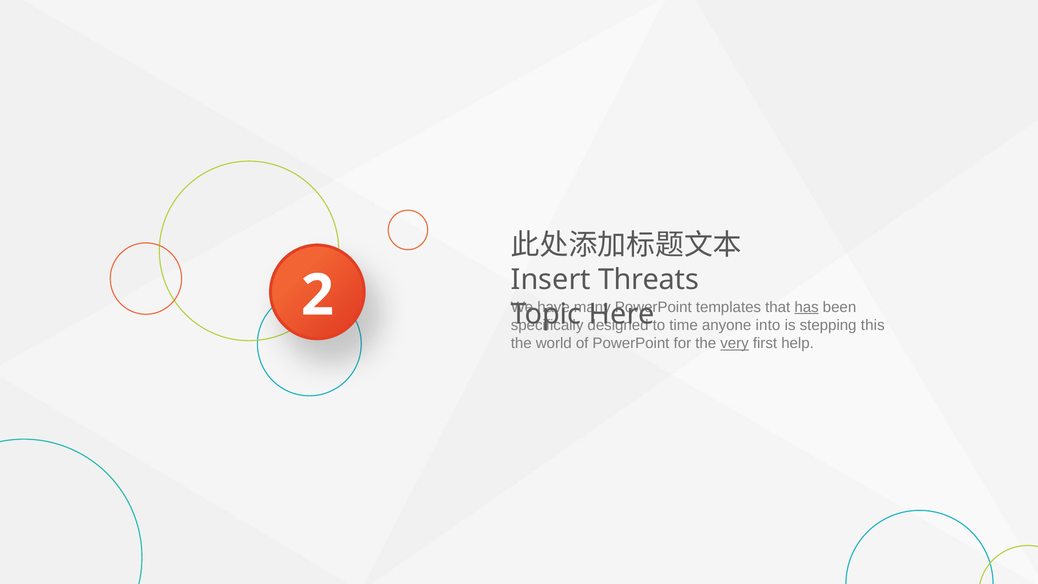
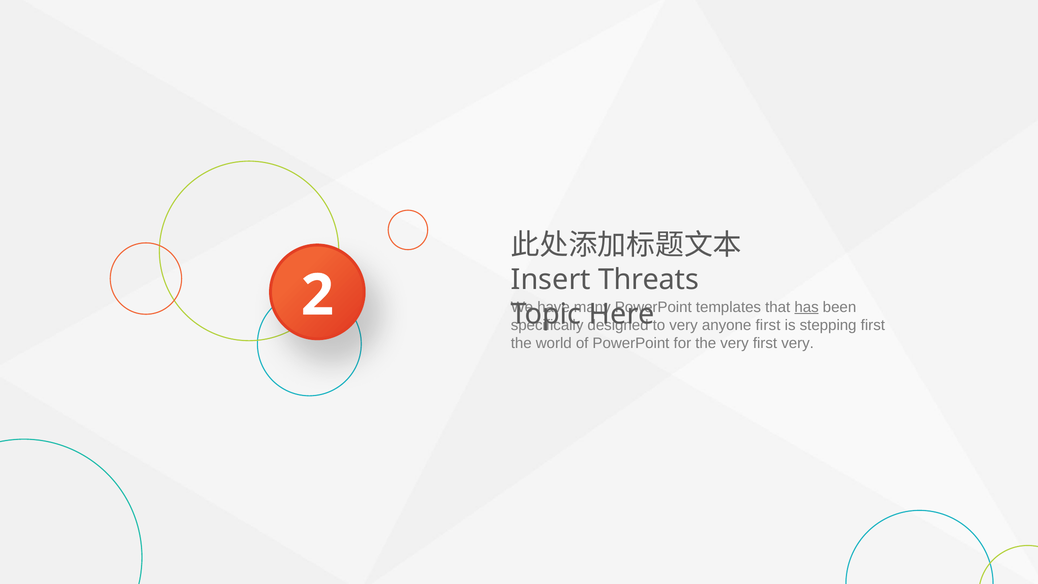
to time: time -> very (684, 325)
anyone into: into -> first (768, 325)
stepping this: this -> first (873, 325)
very underline: present -> none (735, 343)
first help: help -> very (798, 343)
